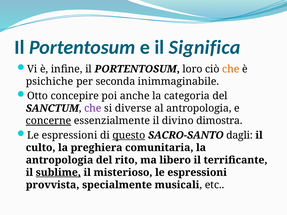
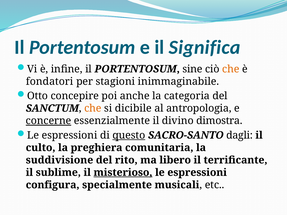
loro: loro -> sine (192, 69)
psichiche: psichiche -> fondatori (50, 82)
seconda: seconda -> stagioni (115, 82)
che colour: purple -> orange (93, 108)
diverse: diverse -> dicibile (133, 108)
antropologia: antropologia -> suddivisione (59, 160)
sublime underline: present -> none (58, 173)
misterioso underline: none -> present (123, 173)
provvista: provvista -> configura (53, 185)
